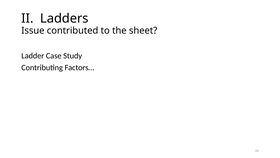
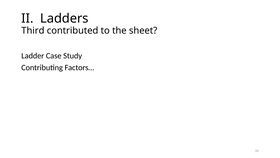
Issue: Issue -> Third (33, 30)
